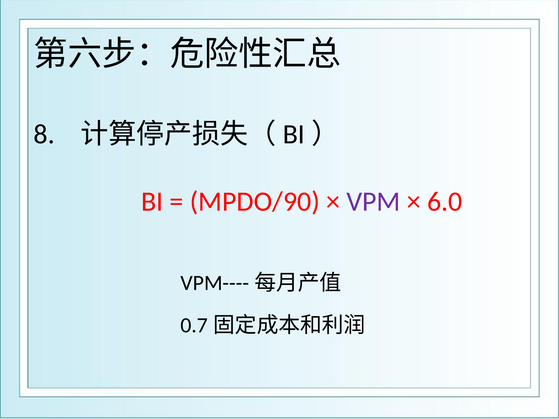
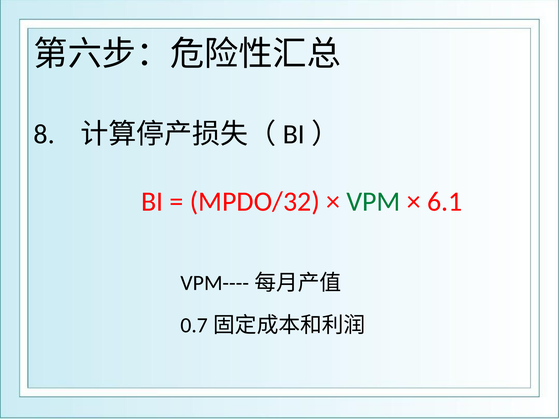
MPDO/90: MPDO/90 -> MPDO/32 (255, 202)
VPM colour: purple -> green (373, 202)
6.0: 6.0 -> 6.1 (445, 202)
